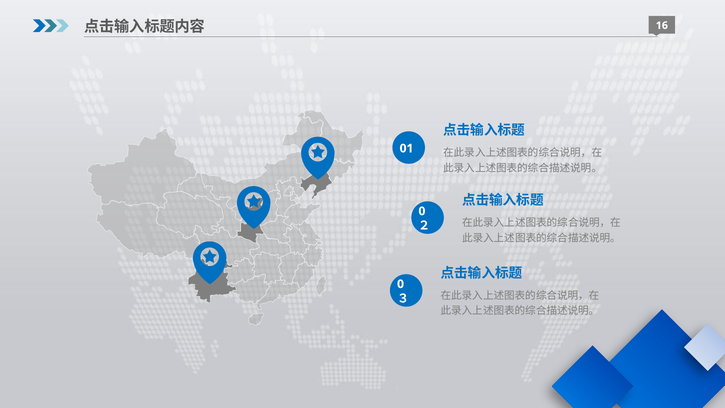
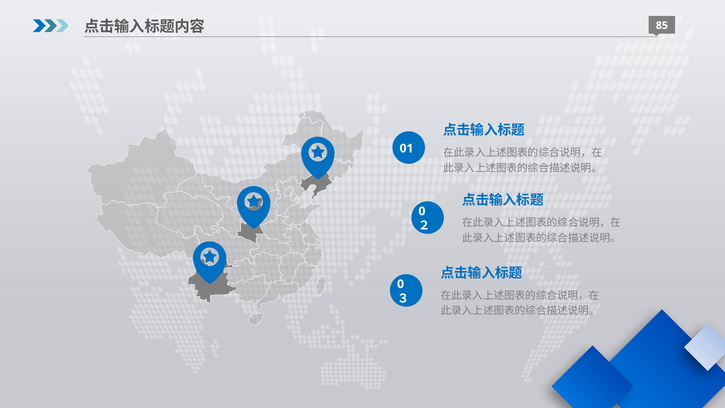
16: 16 -> 85 (662, 25)
